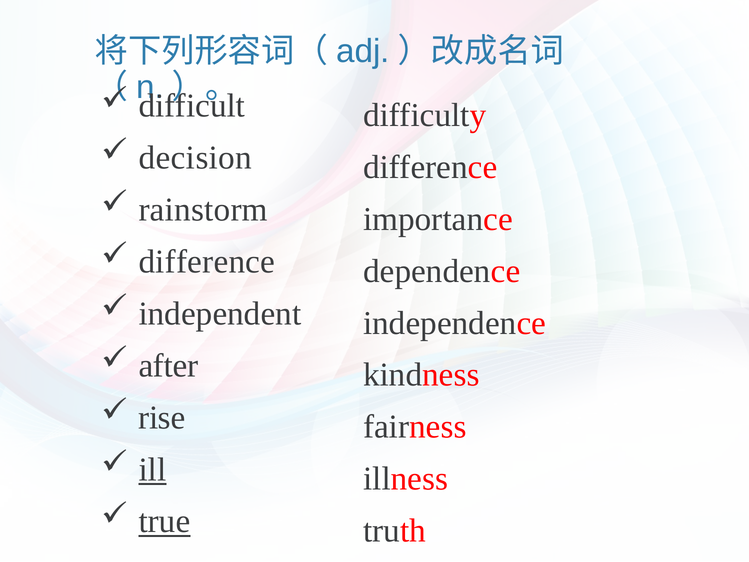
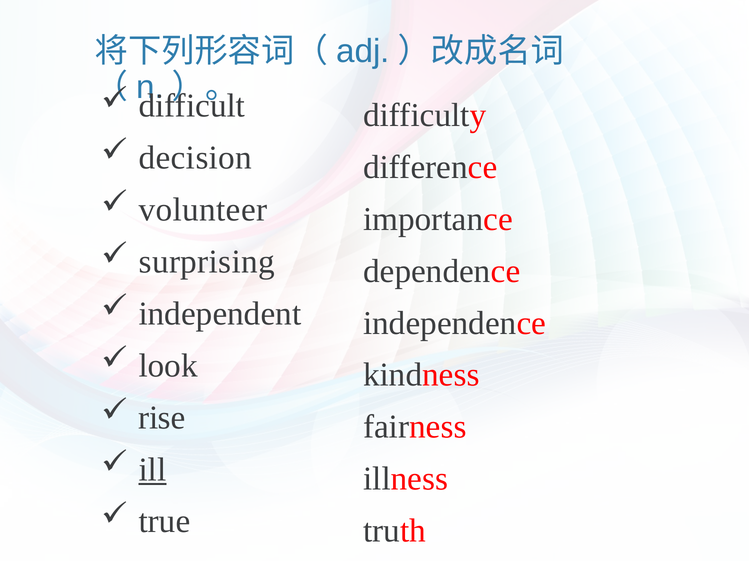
rainstorm: rainstorm -> volunteer (203, 210)
difference: difference -> surprising (207, 262)
after: after -> look (168, 365)
true underline: present -> none (164, 521)
